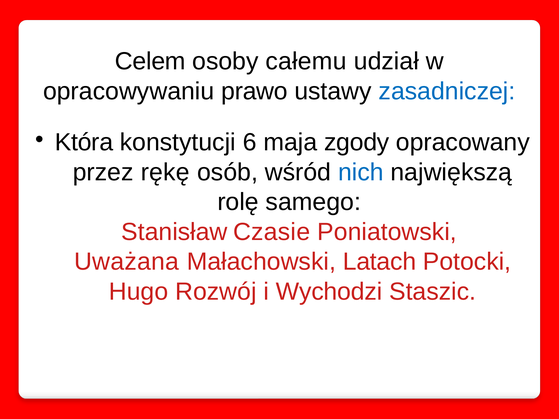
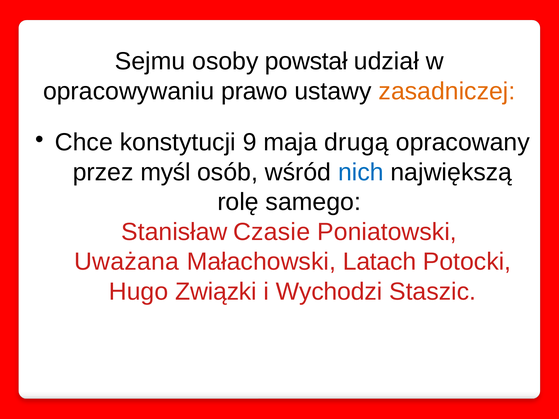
Celem: Celem -> Sejmu (150, 61)
całemu: całemu -> powstał (306, 61)
zasadniczej colour: blue -> orange (447, 91)
Która: Która -> Chce (84, 143)
6: 6 -> 9 (250, 143)
zgody: zgody -> drugą (356, 143)
rękę: rękę -> myśl (166, 172)
Rozwój: Rozwój -> Związki (216, 292)
